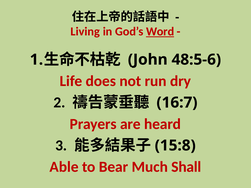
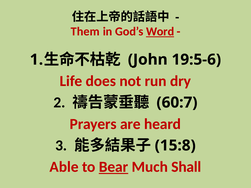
Living: Living -> Them (85, 32)
48:5-6: 48:5-6 -> 19:5-6 (196, 60)
16:7: 16:7 -> 60:7 (177, 103)
Bear underline: none -> present (114, 167)
